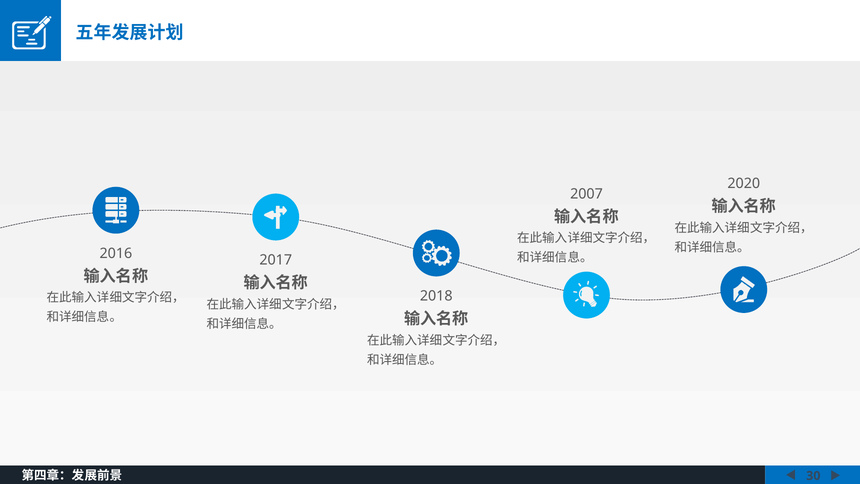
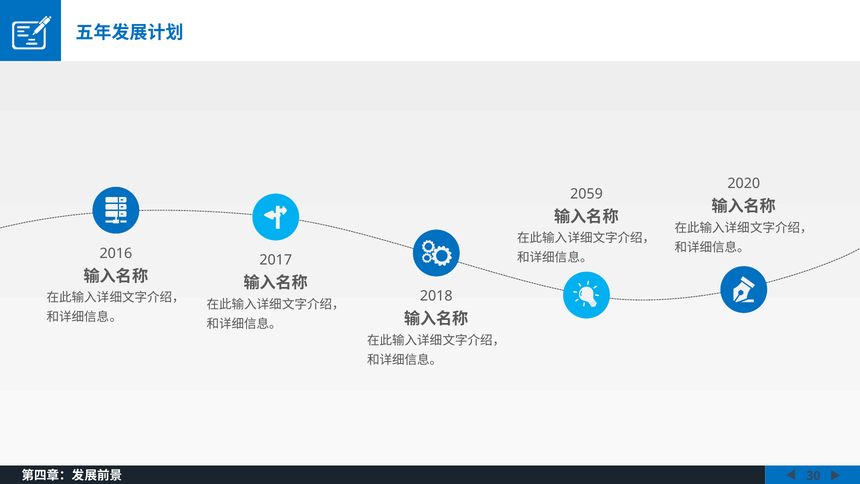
2007: 2007 -> 2059 (586, 194)
